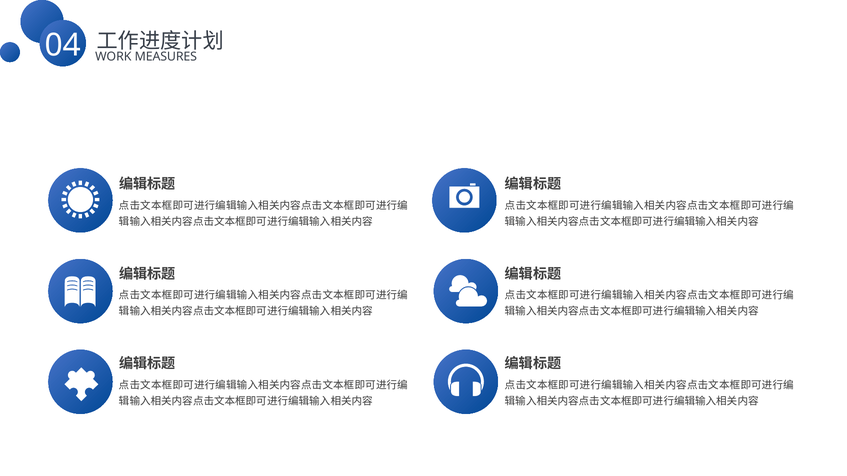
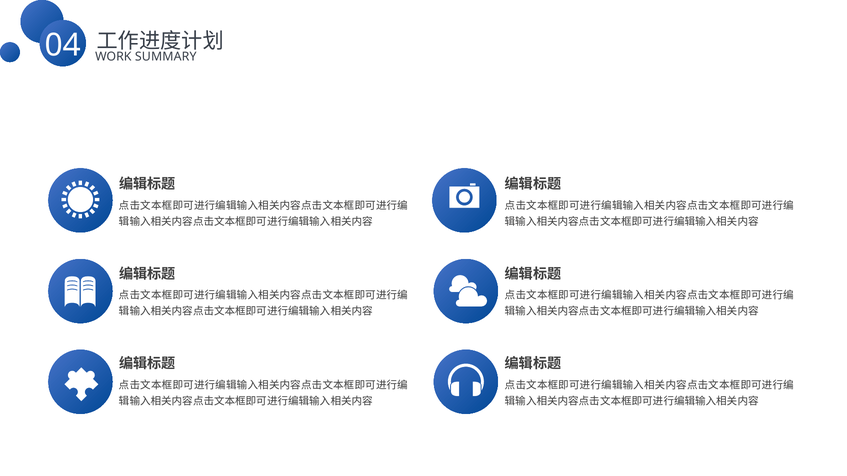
MEASURES: MEASURES -> SUMMARY (166, 57)
